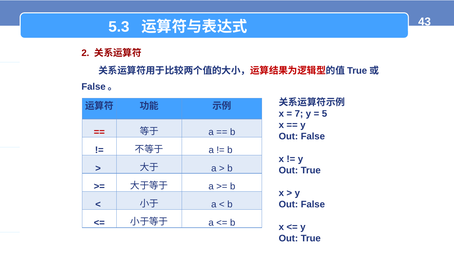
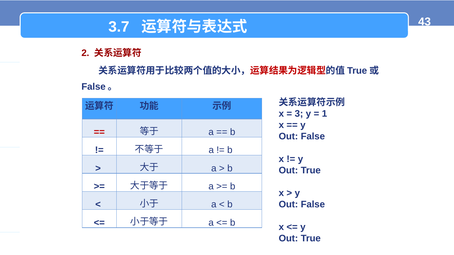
5.3: 5.3 -> 3.7 (119, 27)
7: 7 -> 3 (299, 114)
5: 5 -> 1 (324, 114)
